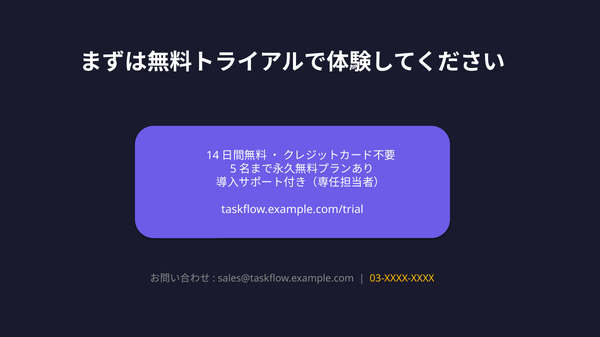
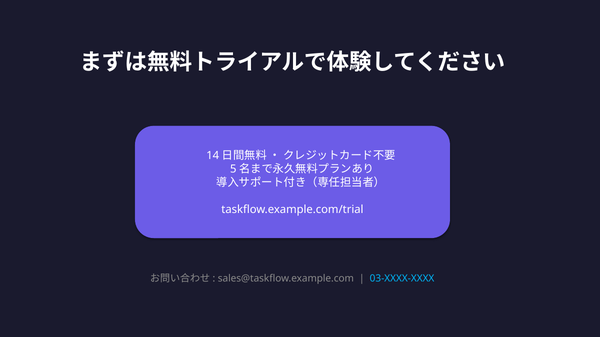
03-XXXX-XXXX colour: yellow -> light blue (402, 279)
